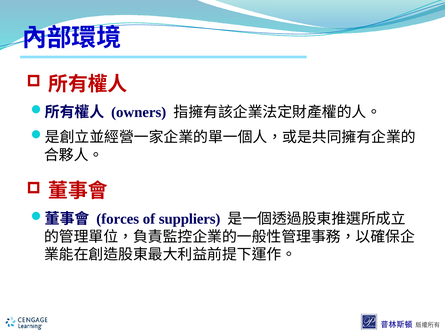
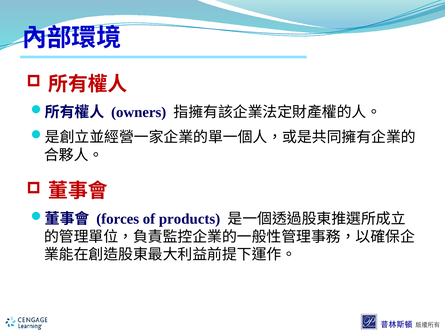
suppliers: suppliers -> products (190, 219)
